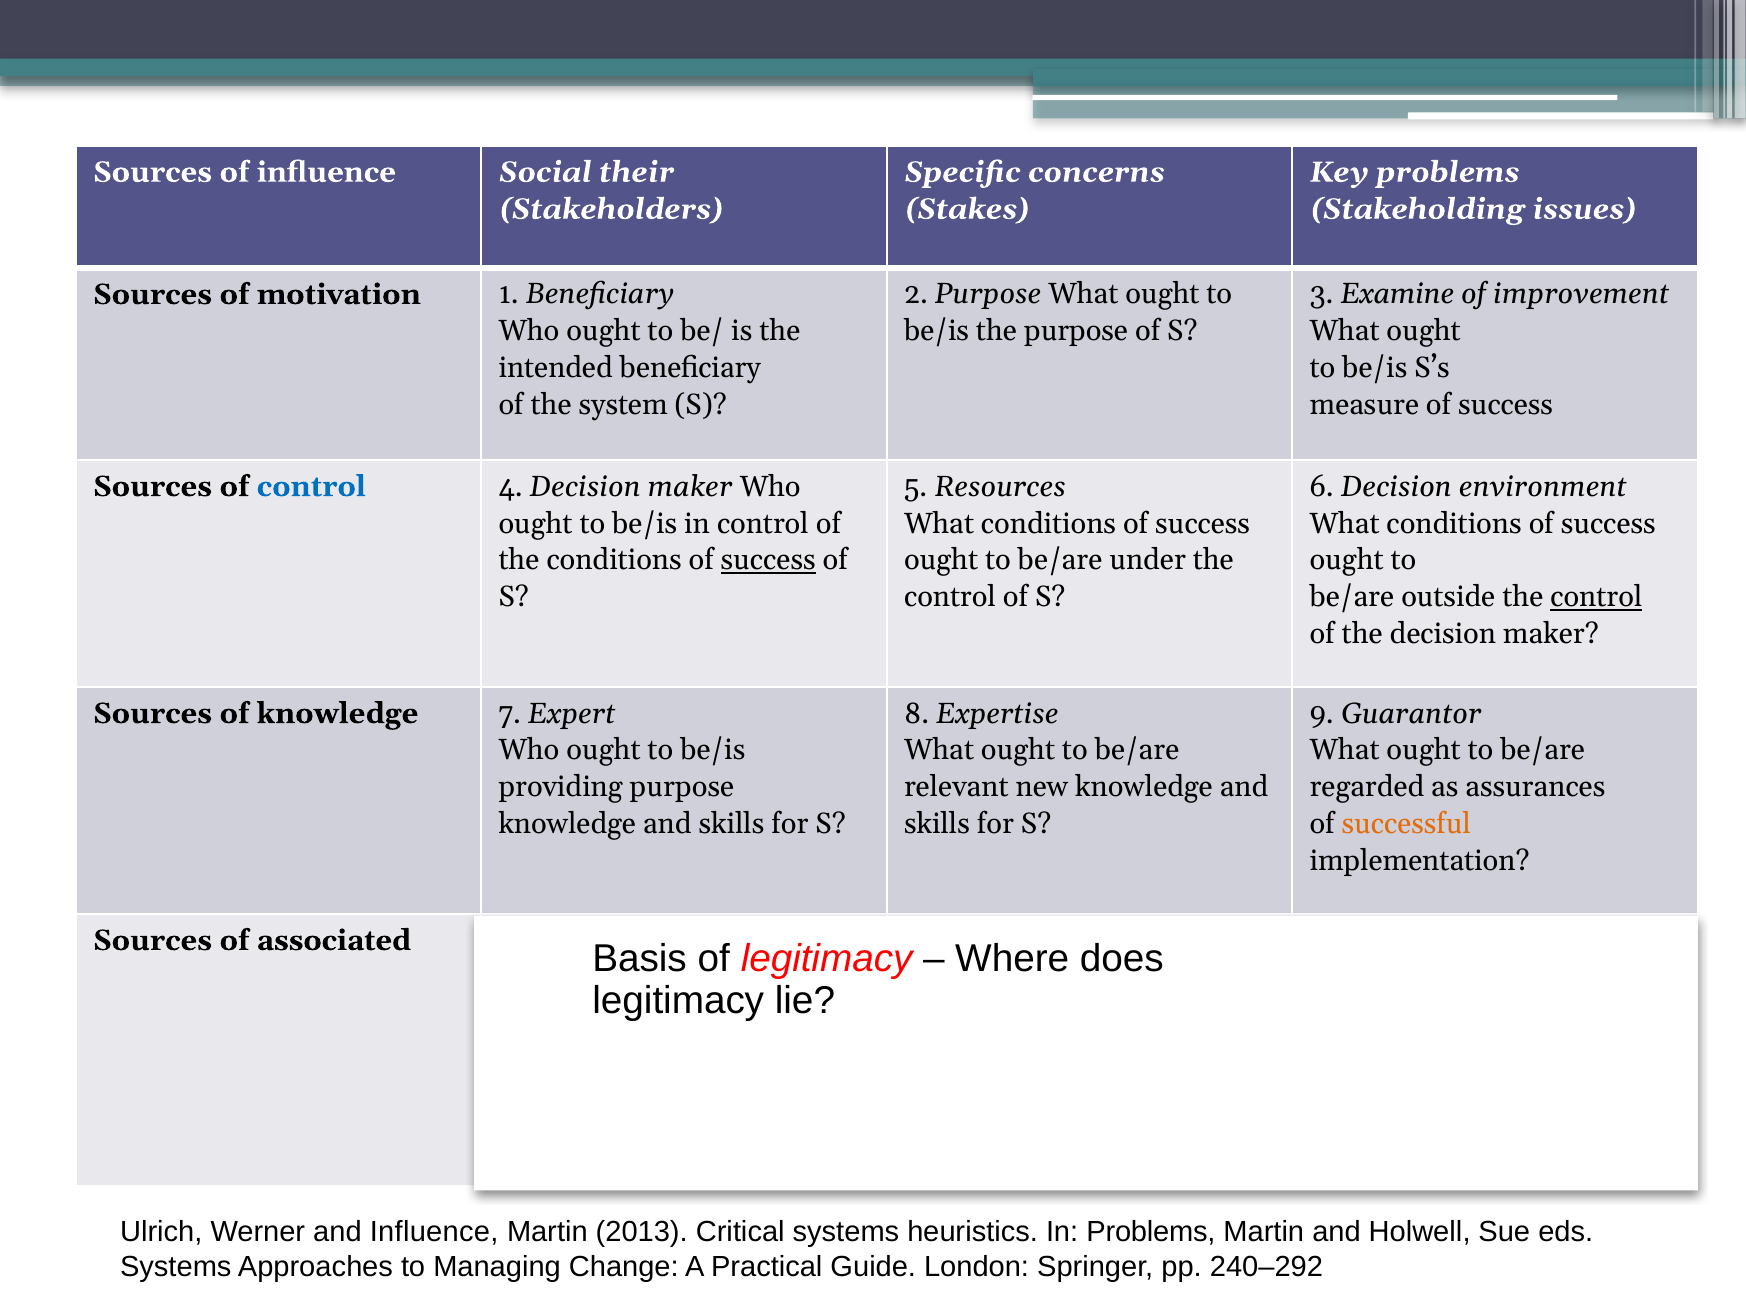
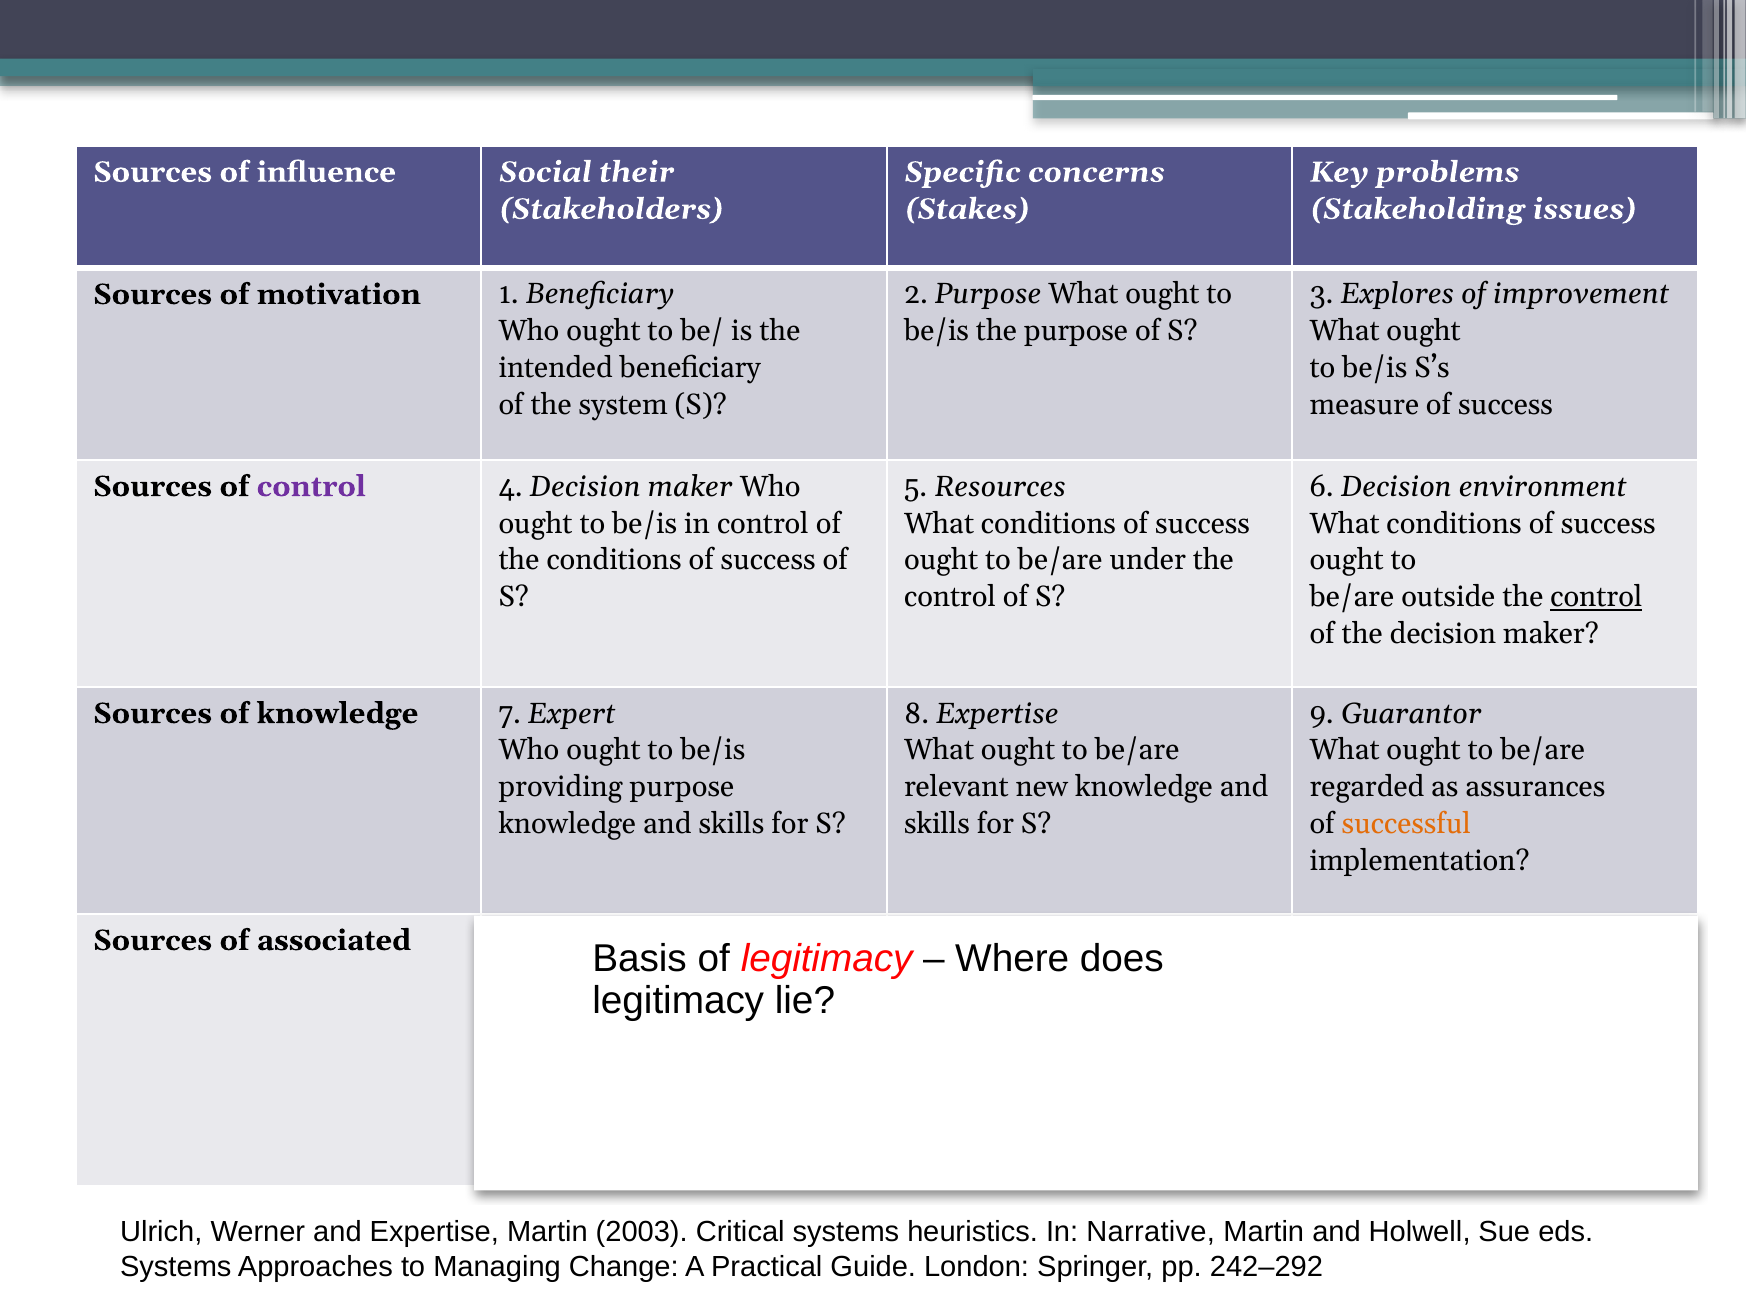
Examine: Examine -> Explores (1397, 295)
control colour: blue -> purple (311, 487)
success underline: present -> none (768, 561)
and Influence: Influence -> Expertise (434, 1233)
2013: 2013 -> 2003 (642, 1233)
In Problems: Problems -> Narrative (1151, 1233)
240–292: 240–292 -> 242–292 (1266, 1268)
